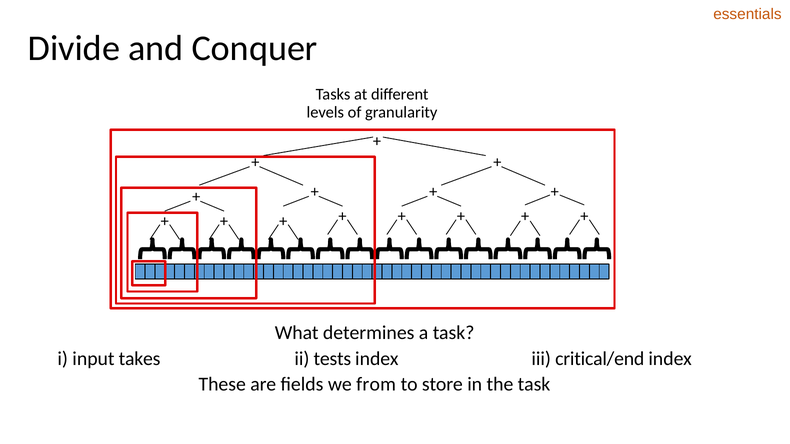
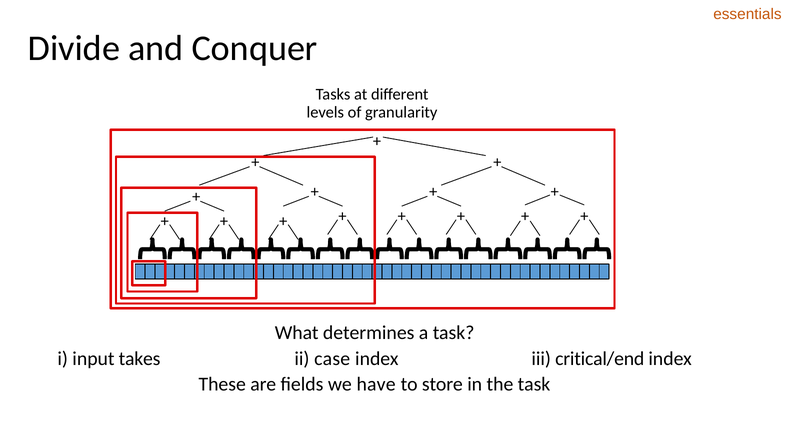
tests: tests -> case (332, 359)
from: from -> have (376, 385)
